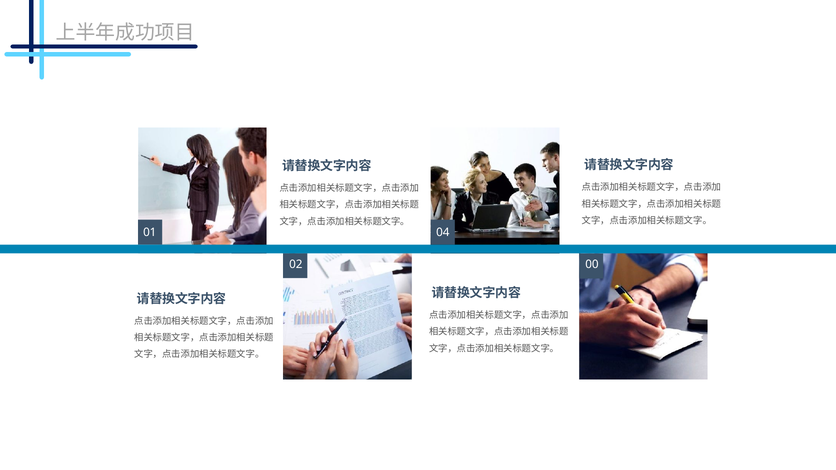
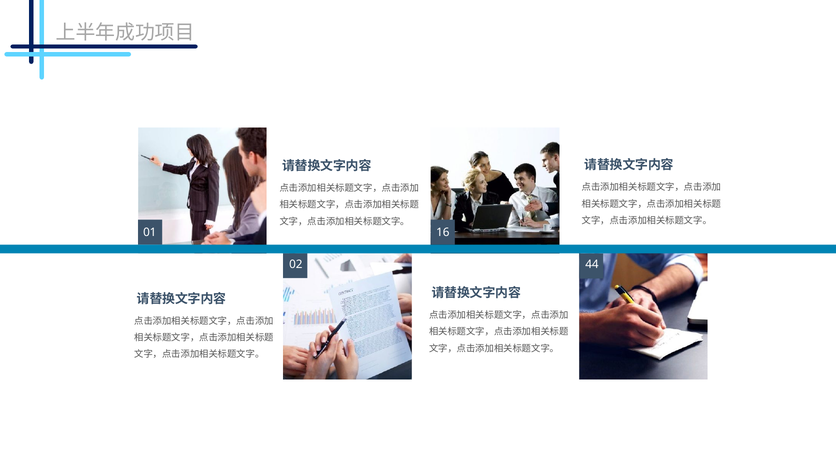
04: 04 -> 16 (443, 232)
00: 00 -> 44 (592, 265)
